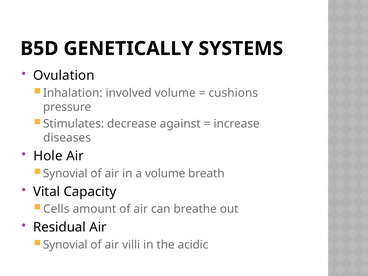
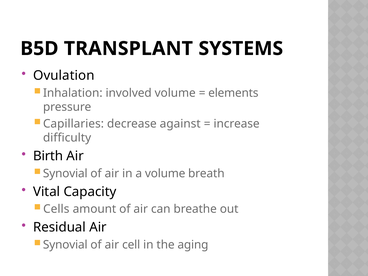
GENETICALLY: GENETICALLY -> TRANSPLANT (128, 49)
cushions: cushions -> elements (233, 93)
Stimulates: Stimulates -> Capillaries (73, 124)
diseases: diseases -> difficulty (67, 138)
Hole: Hole -> Birth (48, 156)
villi: villi -> cell (131, 245)
acidic: acidic -> aging (193, 245)
